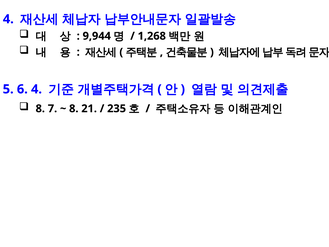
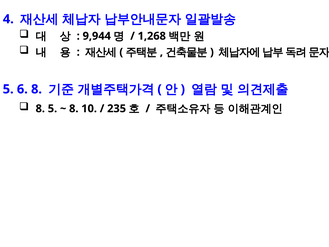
6 4: 4 -> 8 (37, 89)
8 7: 7 -> 5 (52, 108)
21: 21 -> 10 (89, 108)
